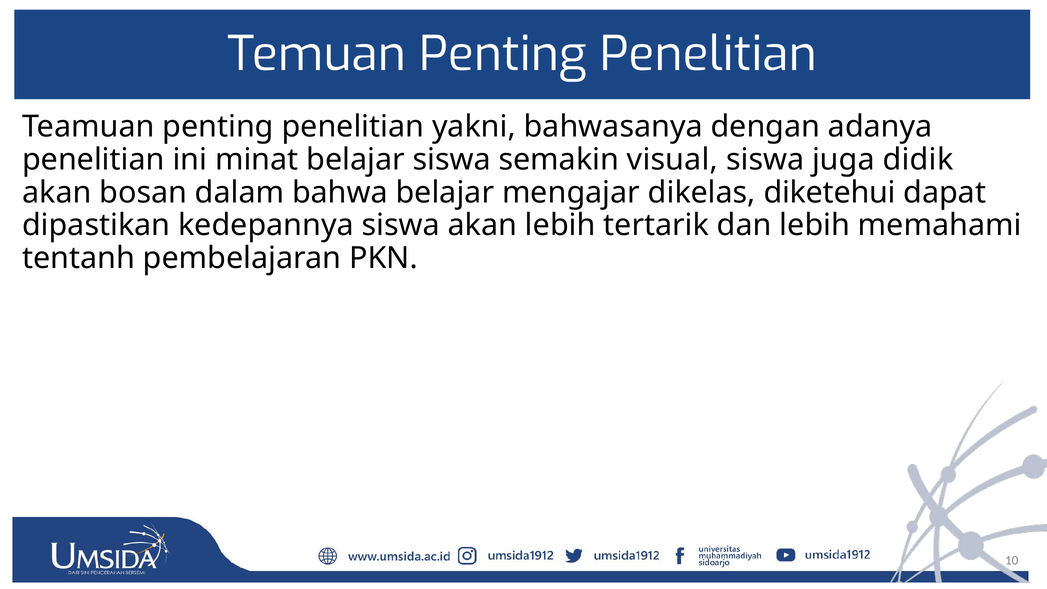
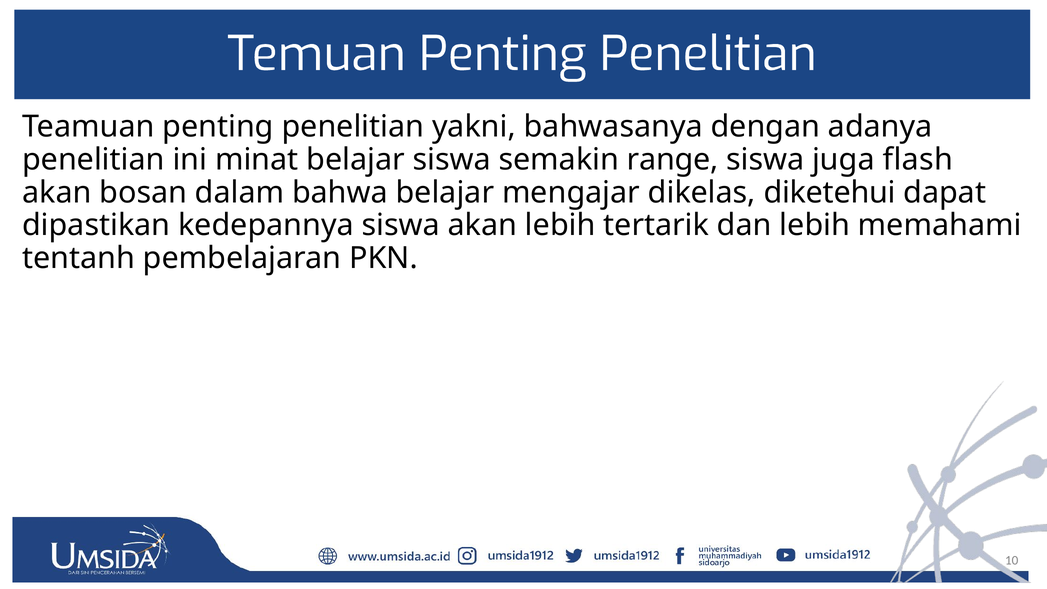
visual: visual -> range (673, 159)
didik: didik -> flash (918, 159)
